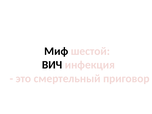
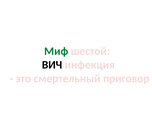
Миф colour: black -> green (56, 51)
